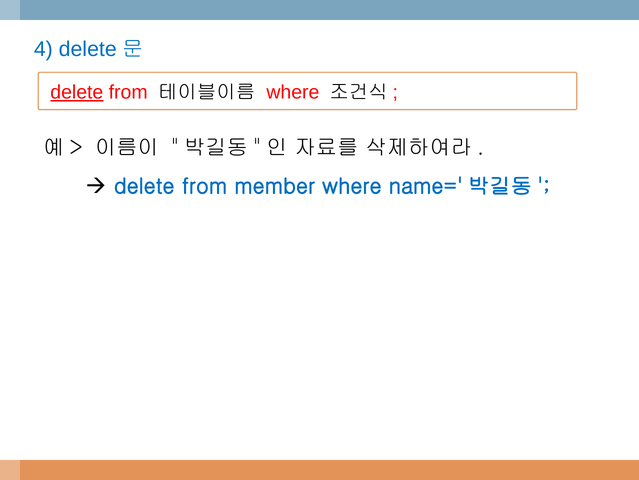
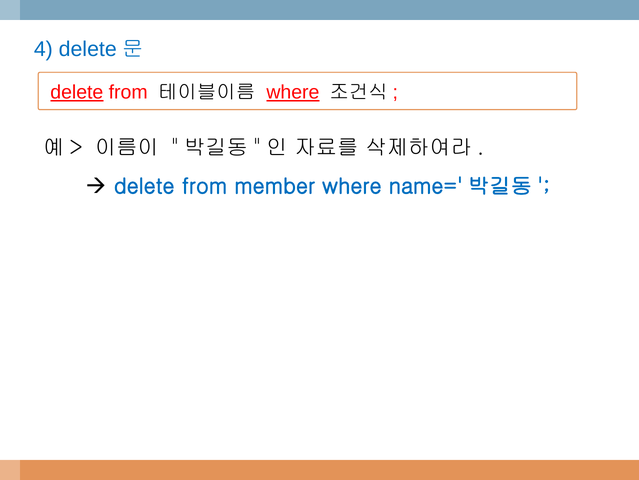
where underline: none -> present (293, 92)
